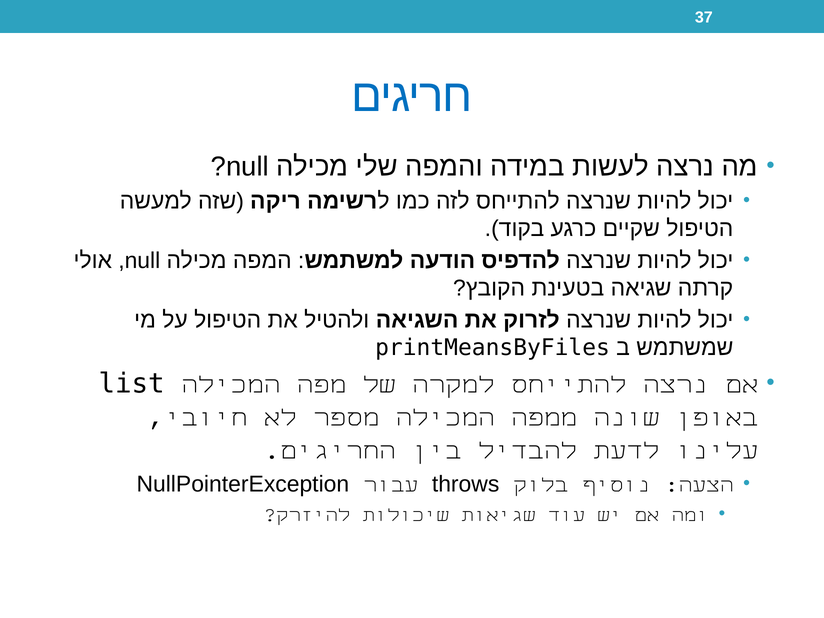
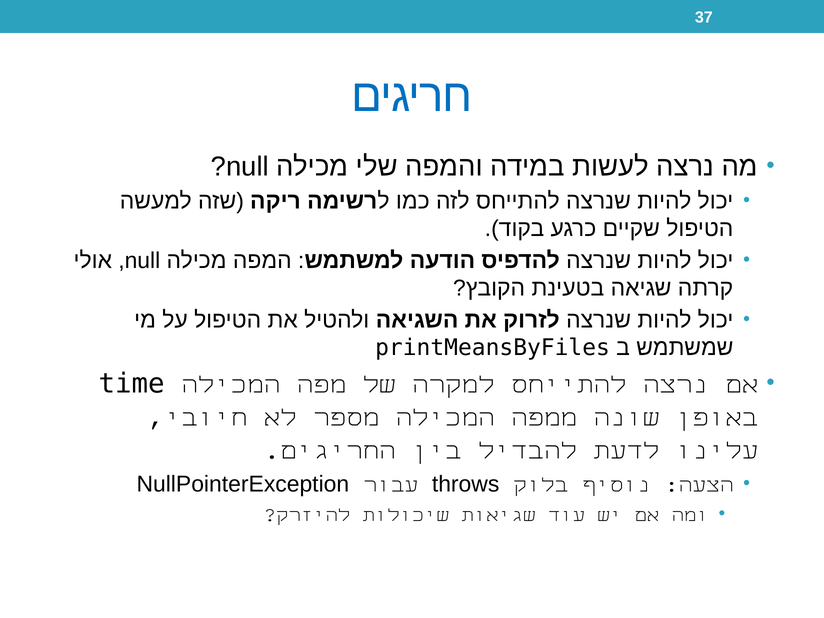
list: list -> time (132, 384)
